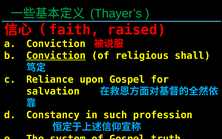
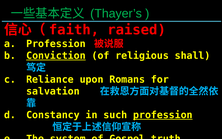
Conviction: Conviction -> Profession (56, 44)
upon Gospel: Gospel -> Romans (127, 79)
profession underline: none -> present (163, 115)
